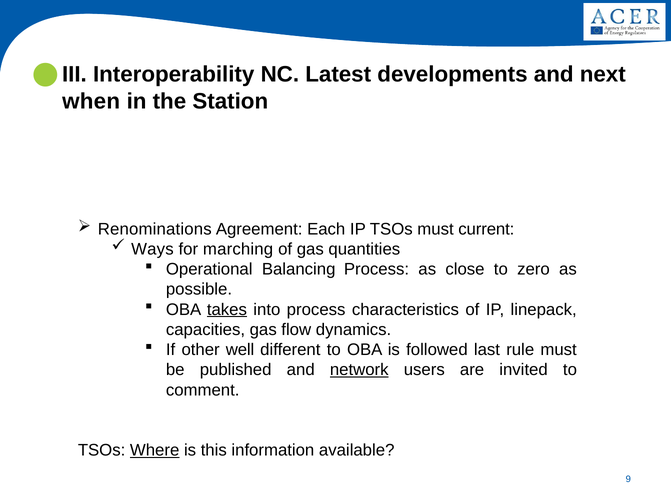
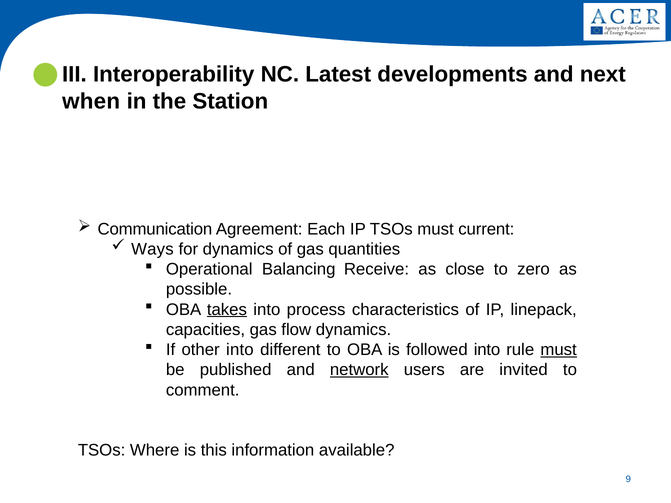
Renominations: Renominations -> Communication (155, 229)
for marching: marching -> dynamics (238, 249)
Balancing Process: Process -> Receive (376, 269)
other well: well -> into (240, 350)
followed last: last -> into (487, 350)
must underline: none -> present (559, 350)
Where underline: present -> none (155, 451)
